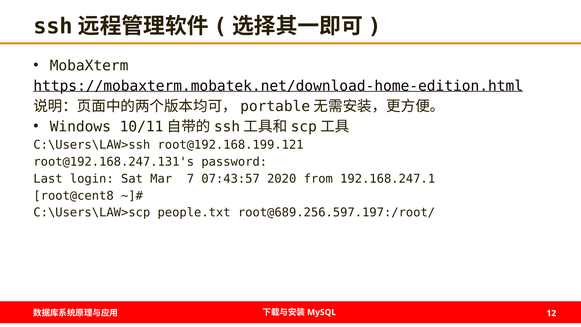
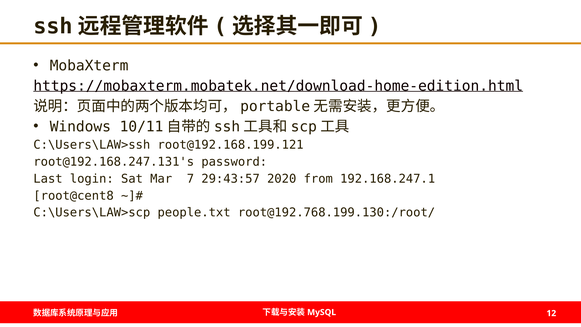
07:43:57: 07:43:57 -> 29:43:57 (231, 179)
root@689.256.597.197:/root/: root@689.256.597.197:/root/ -> root@192.768.199.130:/root/ (337, 213)
